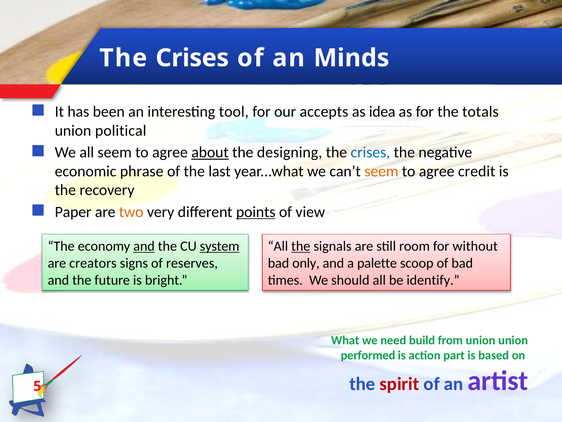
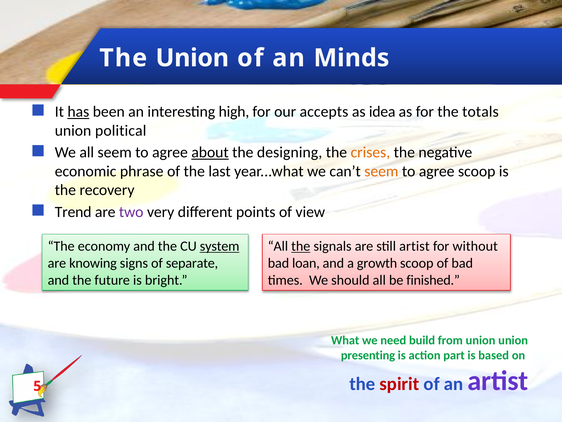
Crises: Crises -> Union (192, 58)
has underline: none -> present (78, 112)
tool: tool -> high (234, 112)
crises colour: blue -> orange (370, 152)
agree credit: credit -> scoop (477, 171)
Paper: Paper -> Trend (73, 212)
two colour: orange -> purple (131, 212)
points underline: present -> none (256, 212)
and underline: present -> none (144, 246)
still room: room -> artist (414, 246)
creators: creators -> knowing (93, 263)
reserves: reserves -> separate (192, 263)
only: only -> loan (306, 263)
palette: palette -> growth (377, 263)
identify: identify -> finished (433, 280)
performed: performed -> presenting (368, 355)
